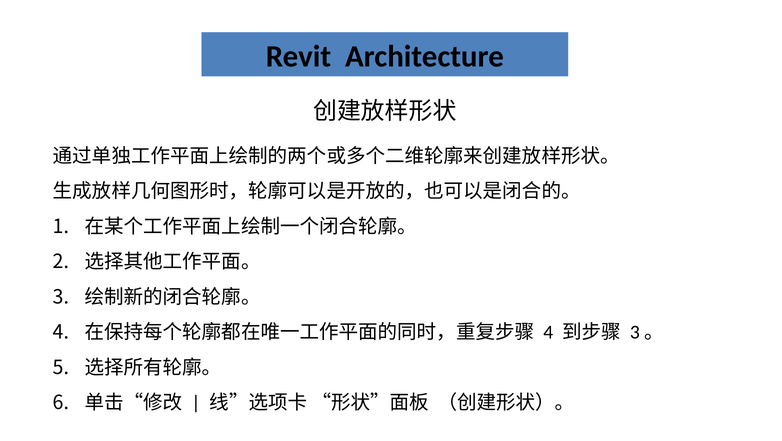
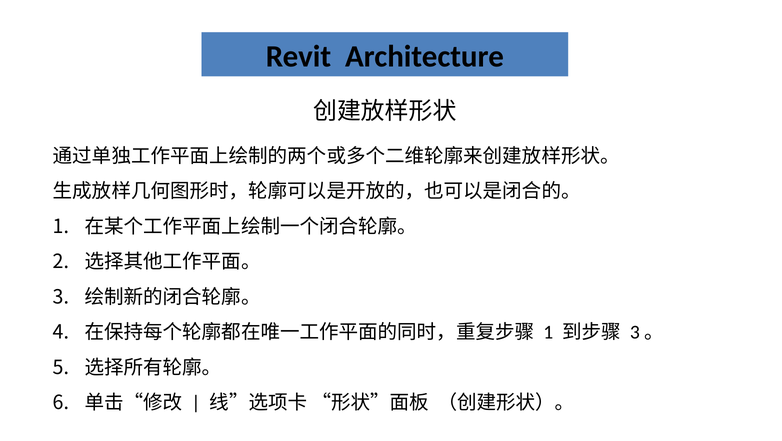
4: 4 -> 1 (548, 332)
